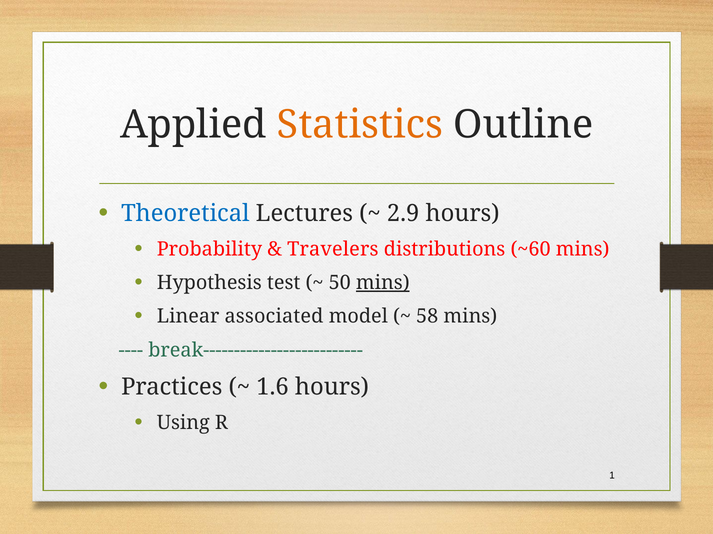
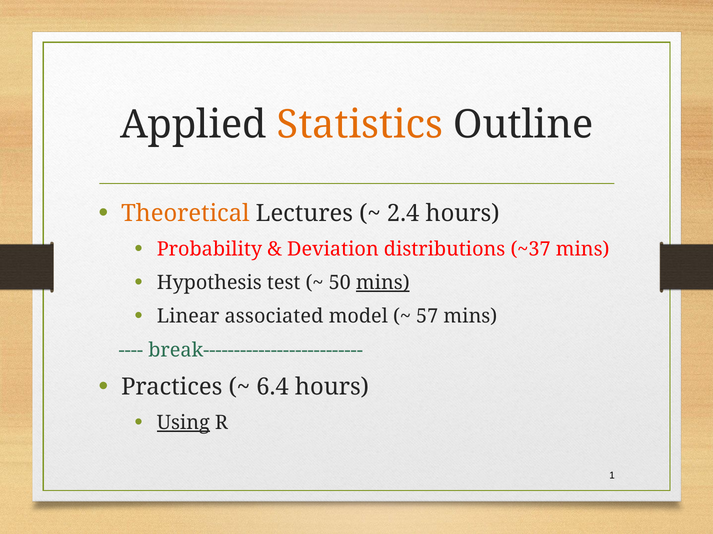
Theoretical colour: blue -> orange (185, 214)
2.9: 2.9 -> 2.4 (403, 214)
Travelers: Travelers -> Deviation (333, 249)
~60: ~60 -> ~37 (531, 249)
58: 58 -> 57 (427, 317)
1.6: 1.6 -> 6.4 (273, 388)
Using underline: none -> present (183, 423)
